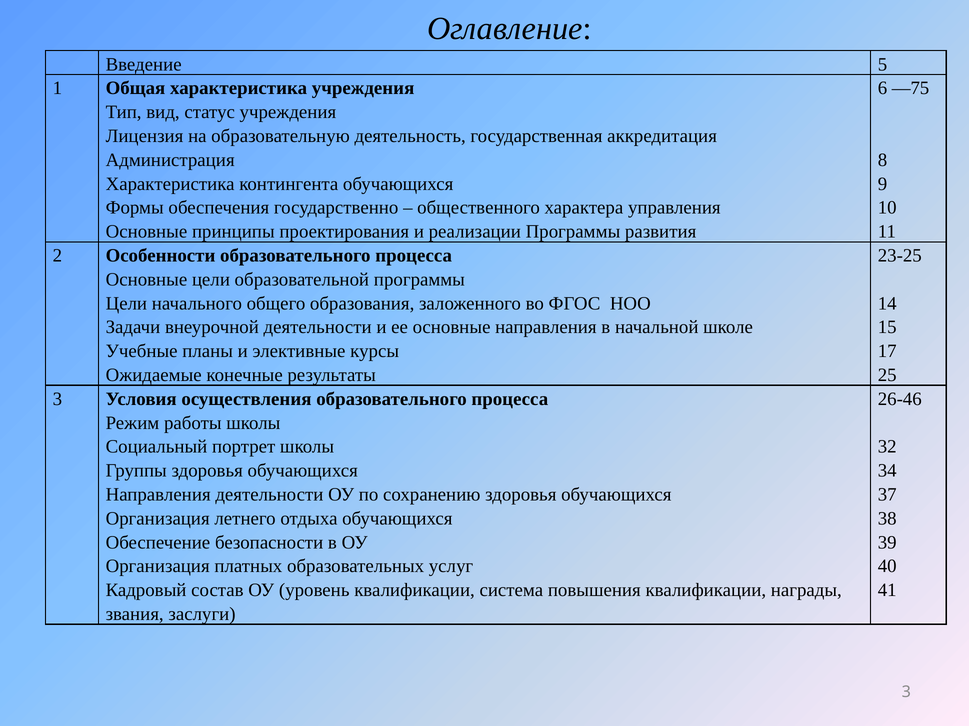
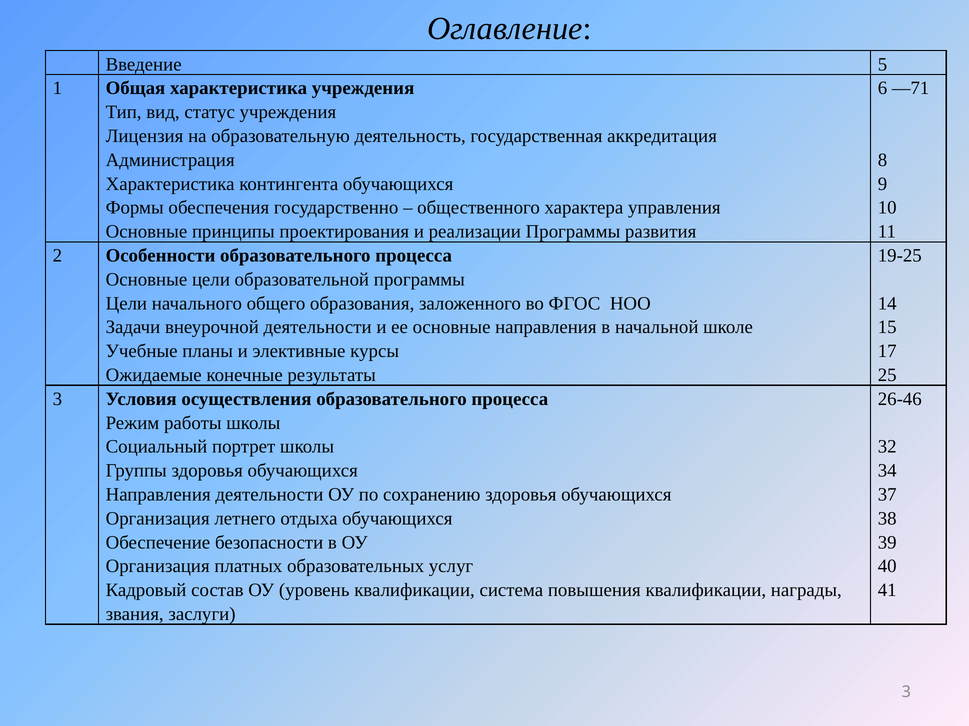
—75: —75 -> —71 (911, 88)
23-25: 23-25 -> 19-25 (900, 256)
